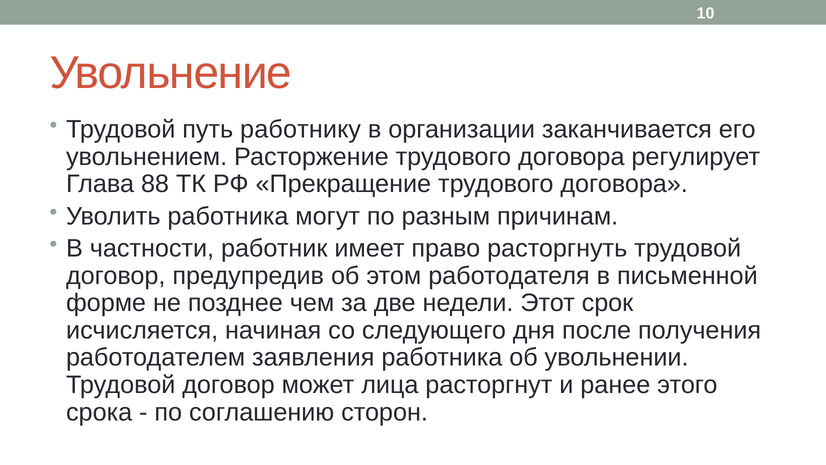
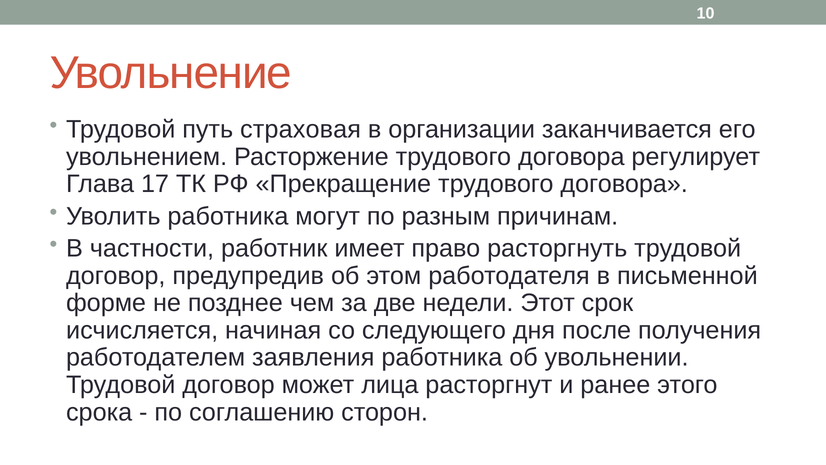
работнику: работнику -> страховая (301, 129)
88: 88 -> 17 (155, 184)
